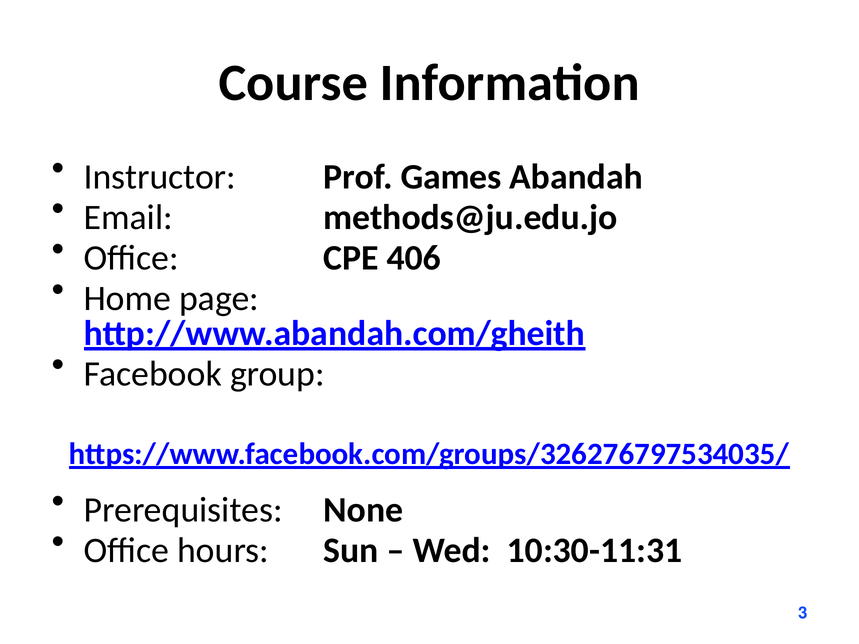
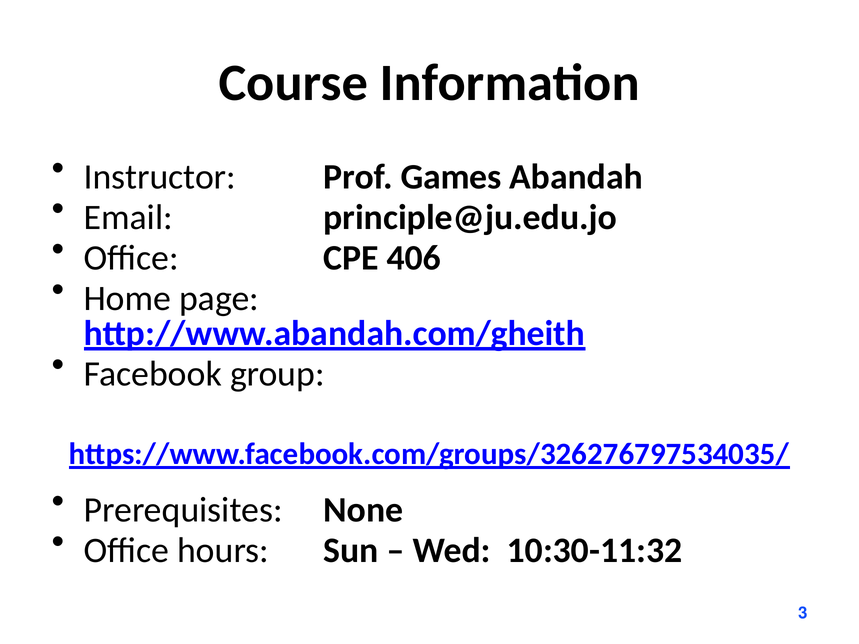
methods@ju.edu.jo: methods@ju.edu.jo -> principle@ju.edu.jo (470, 218)
10:30-11:31: 10:30-11:31 -> 10:30-11:32 (595, 551)
